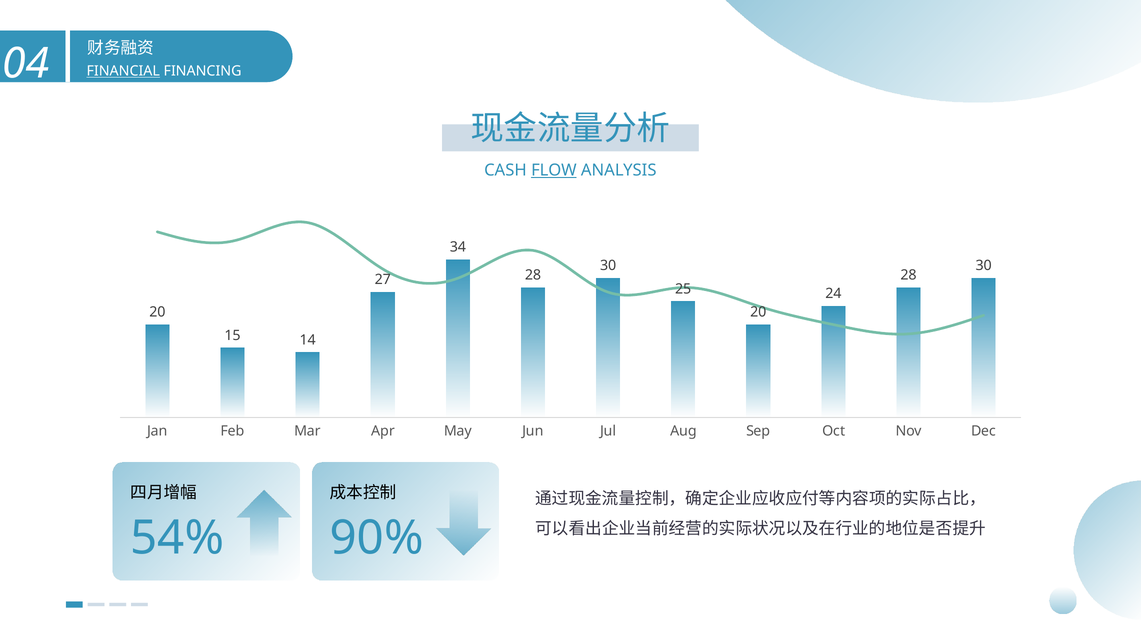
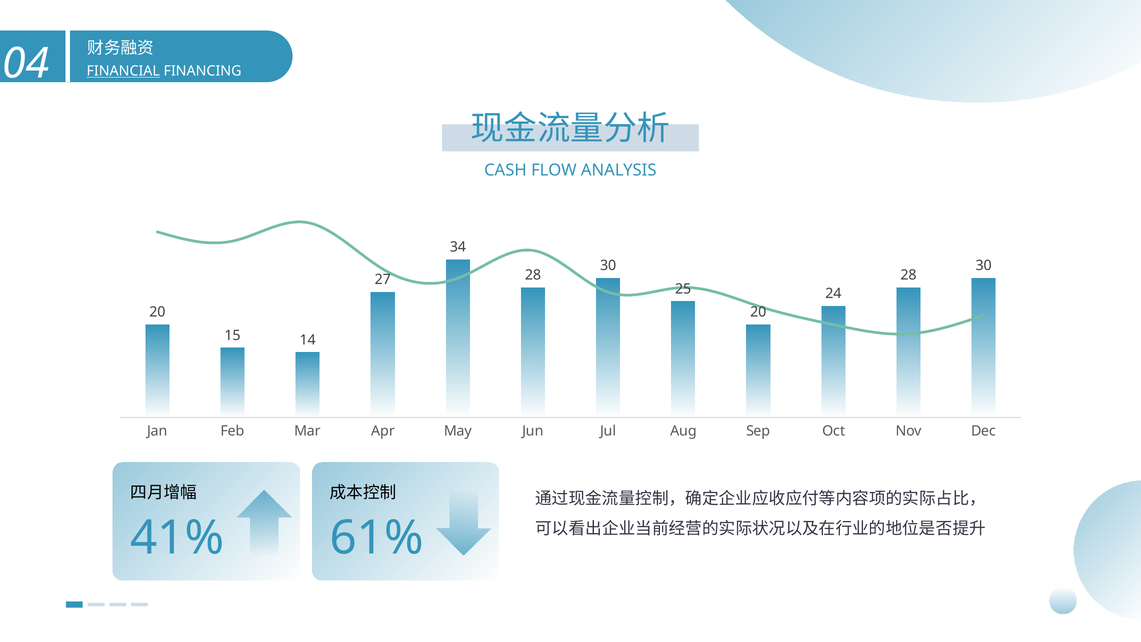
FLOW underline: present -> none (554, 170)
54%: 54% -> 41% (177, 538)
90%: 90% -> 61% (377, 538)
